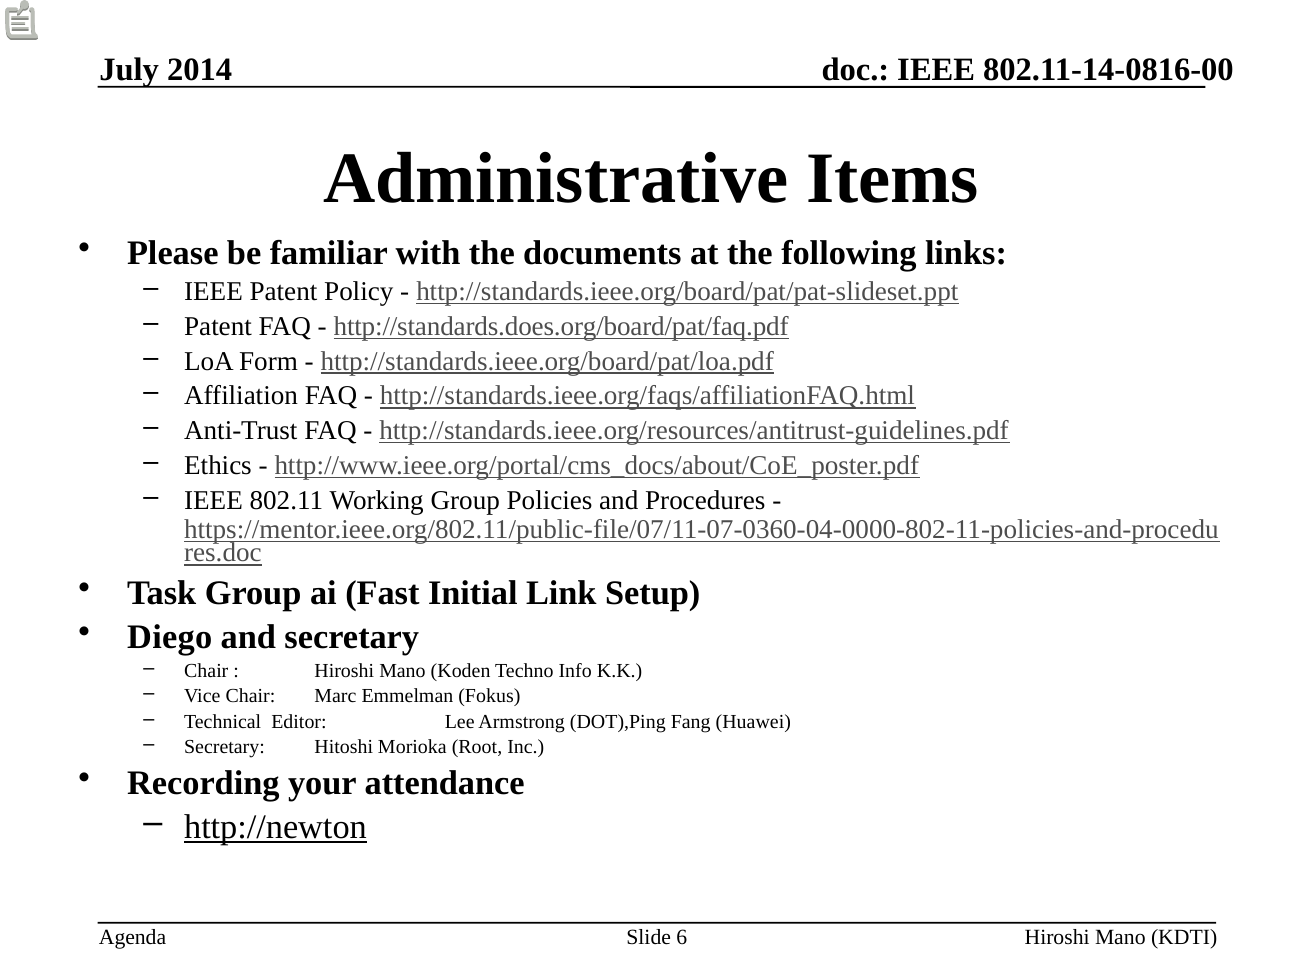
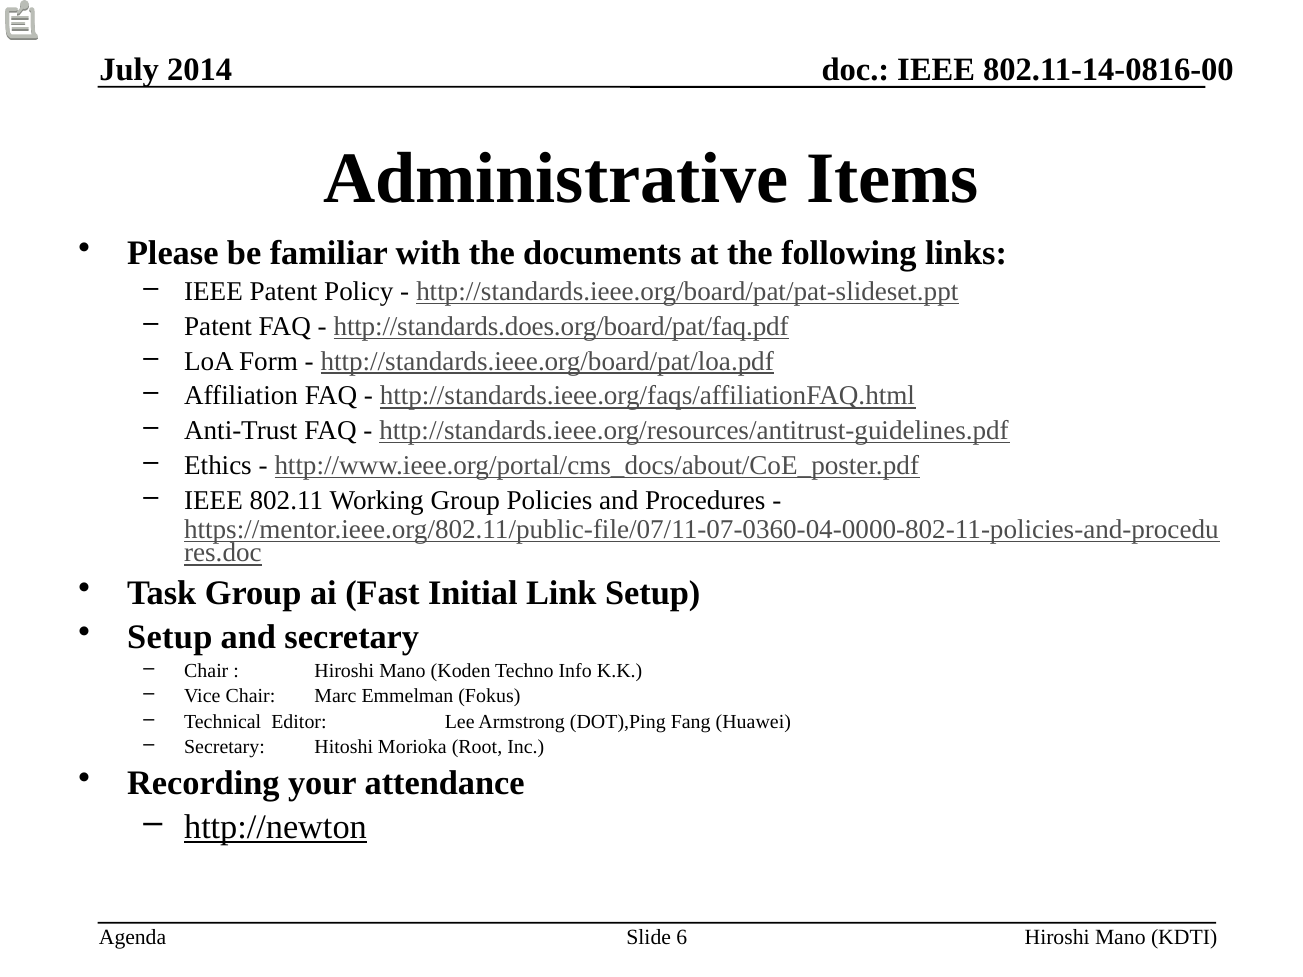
Diego: Diego -> Setup (170, 637)
